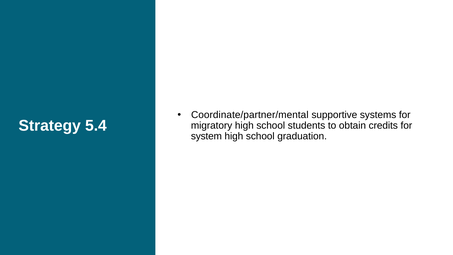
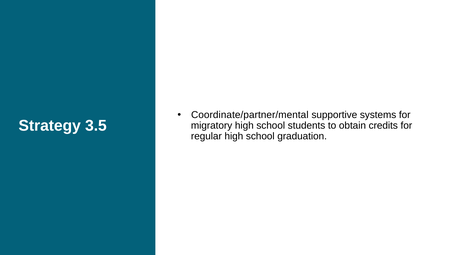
5.4: 5.4 -> 3.5 (96, 126)
system: system -> regular (206, 136)
